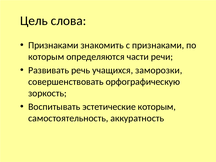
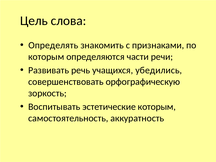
Признаками: Признаками -> Определять (53, 45)
заморозки: заморозки -> убедились (159, 70)
